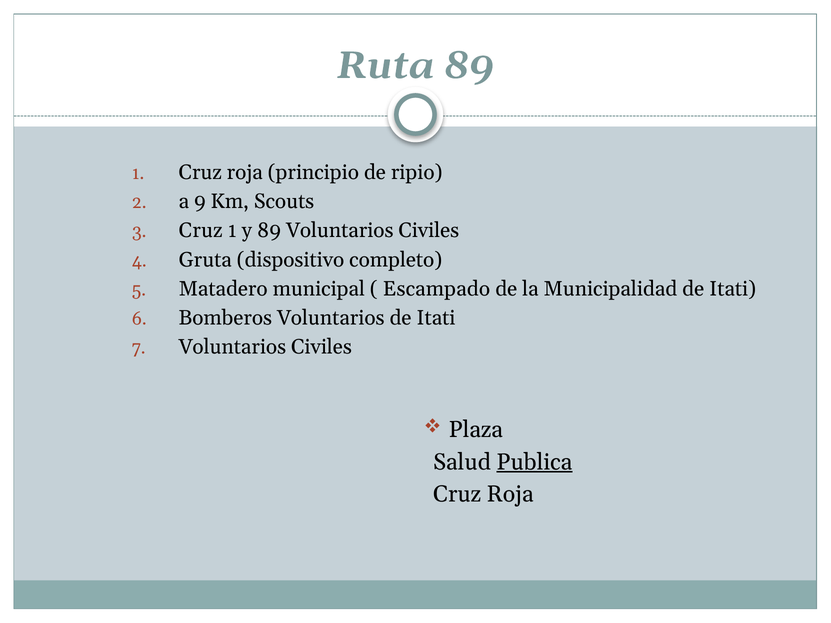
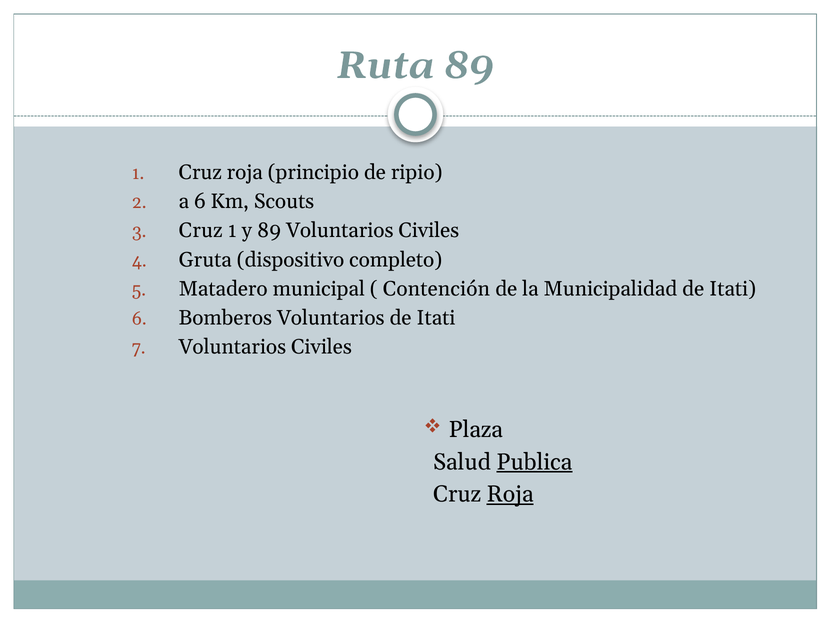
a 9: 9 -> 6 (200, 202)
Escampado: Escampado -> Contención (436, 289)
Roja underline: none -> present (510, 495)
